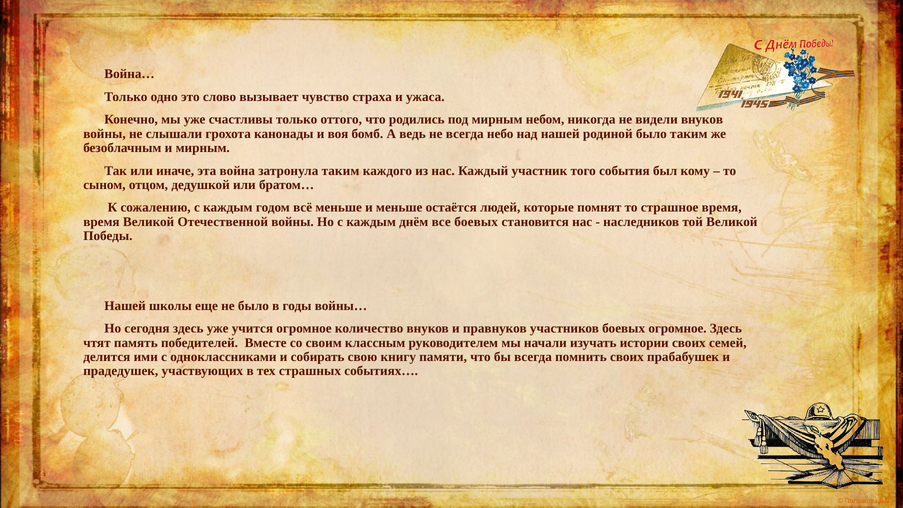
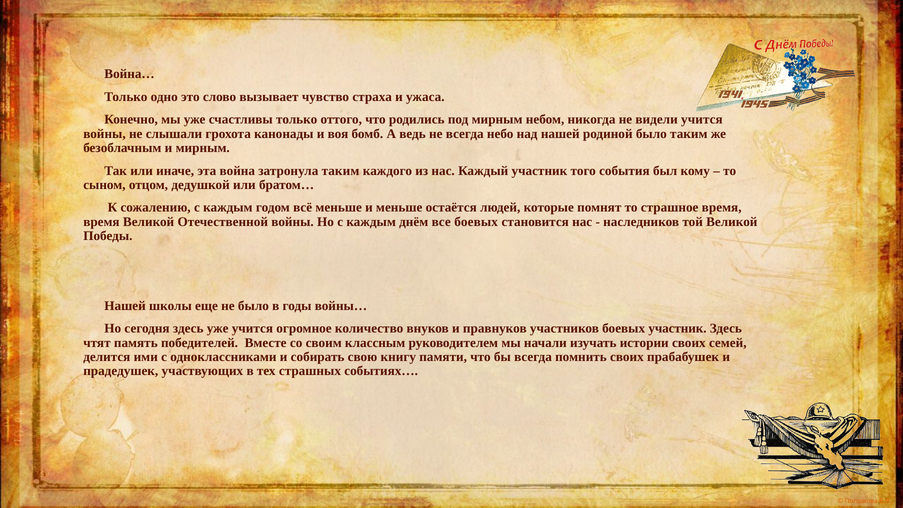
видели внуков: внуков -> учится (702, 119)
боевых огромное: огромное -> участник (678, 328)
